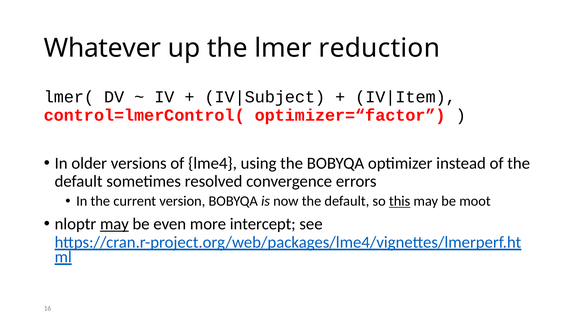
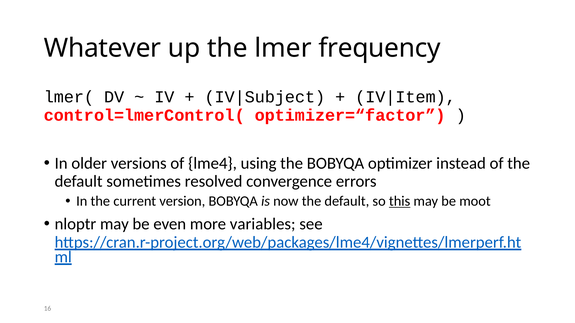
reduction: reduction -> frequency (380, 48)
may underline: present -> none (114, 224)
intercept: intercept -> variables (263, 224)
